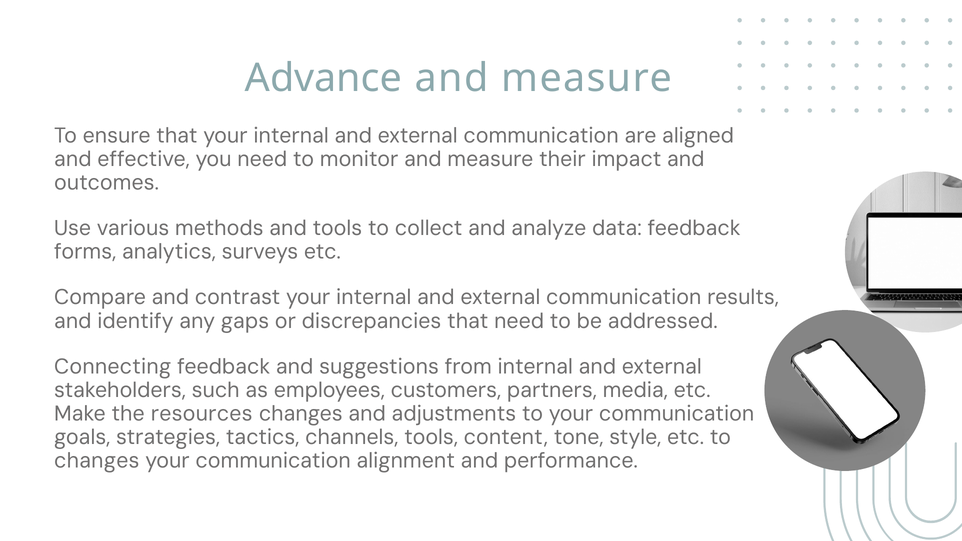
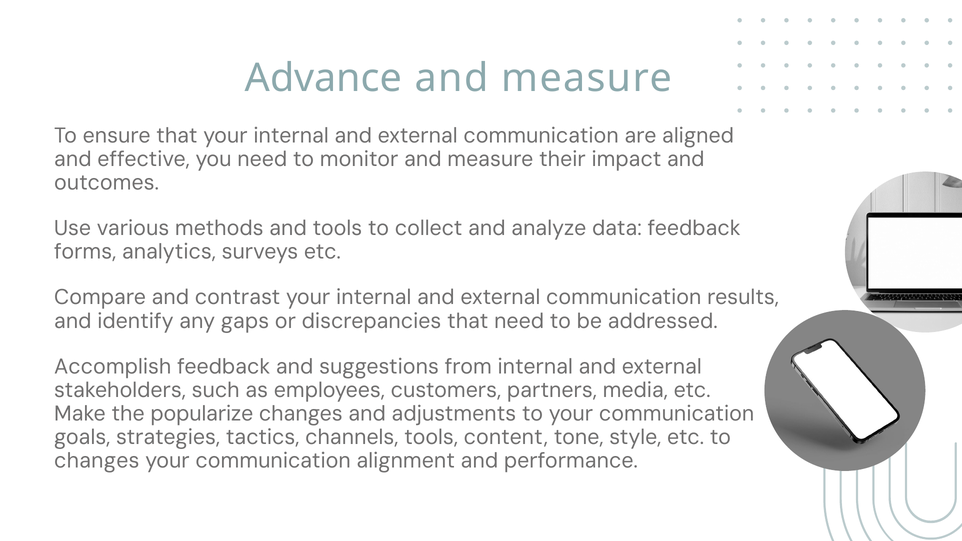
Connecting: Connecting -> Accomplish (113, 367)
resources: resources -> popularize (202, 414)
